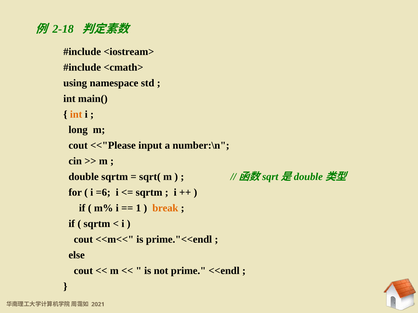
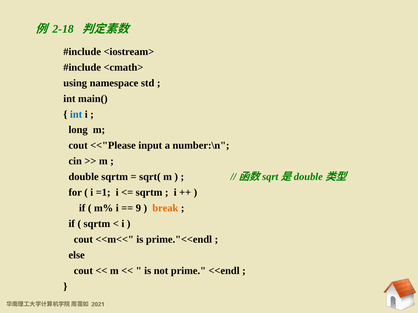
int colour: orange -> blue (76, 114)
=6: =6 -> =1 (103, 193)
1: 1 -> 9 (138, 208)
